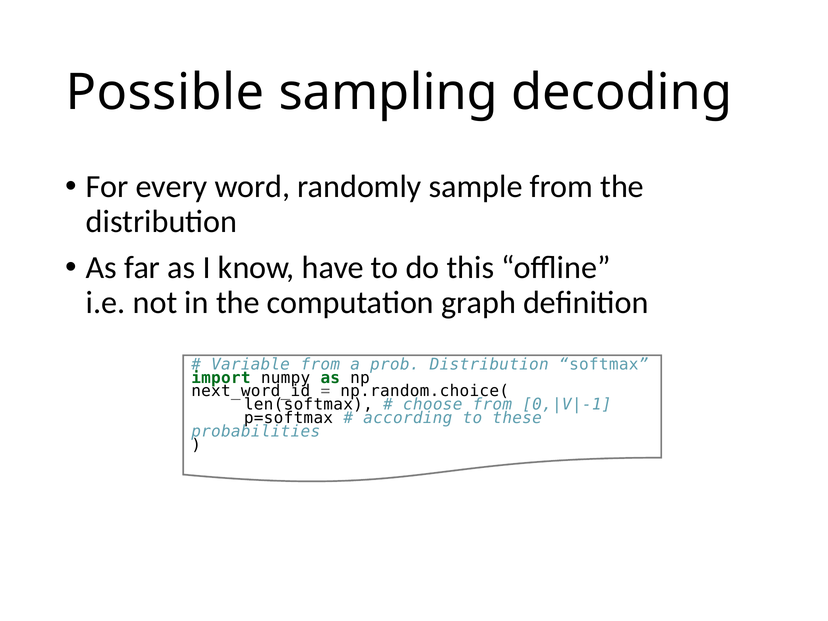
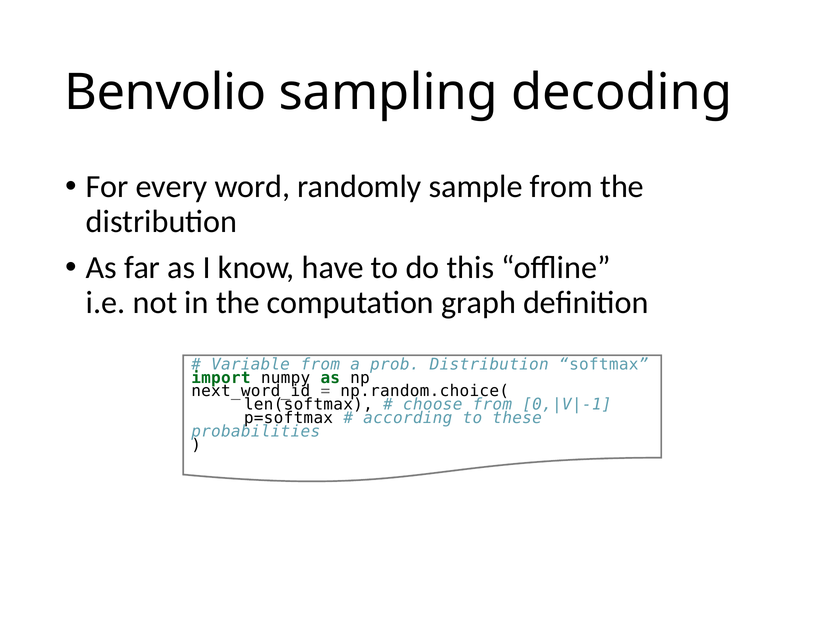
Possible: Possible -> Benvolio (166, 93)
